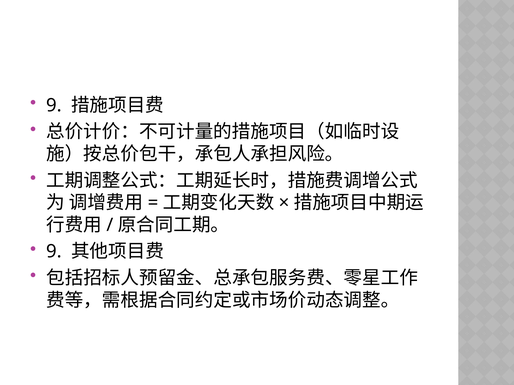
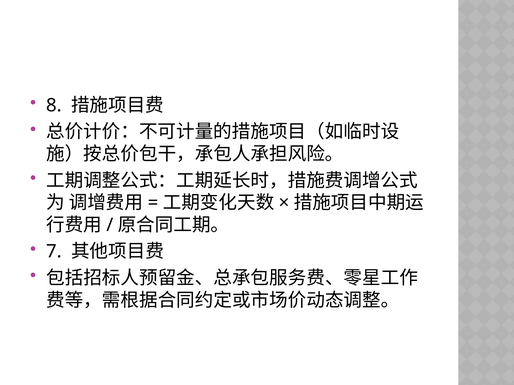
9: 9 -> 8 (54, 105)
9: 9 -> 7 (54, 252)
